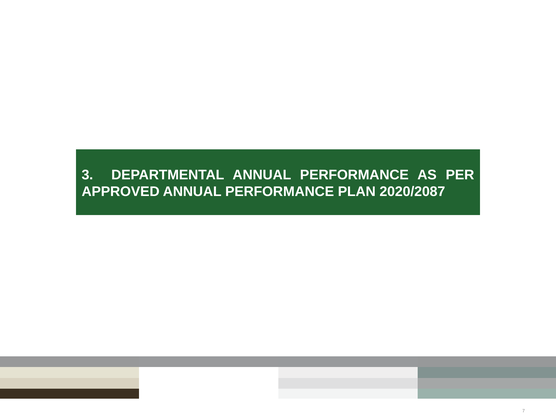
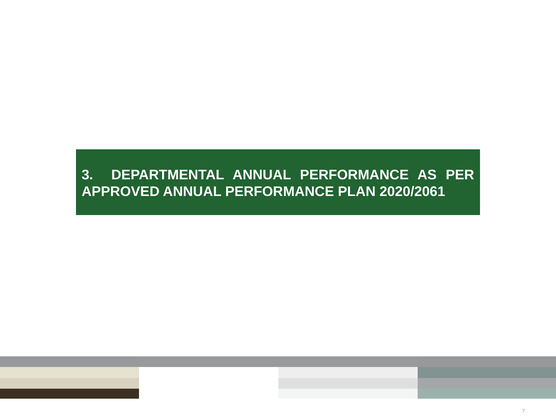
2020/2087: 2020/2087 -> 2020/2061 (412, 192)
